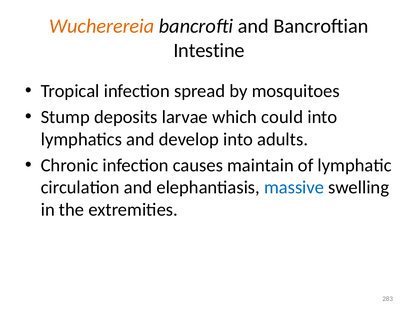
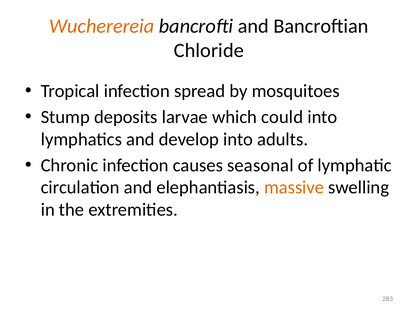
Intestine: Intestine -> Chloride (209, 51)
maintain: maintain -> seasonal (260, 166)
massive colour: blue -> orange (294, 188)
